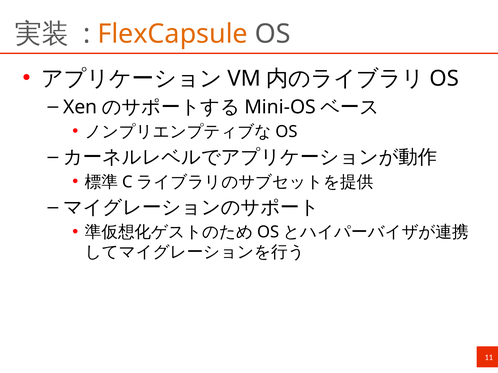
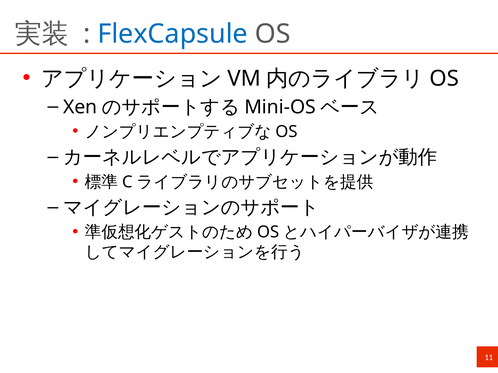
FlexCapsule colour: orange -> blue (173, 34)
